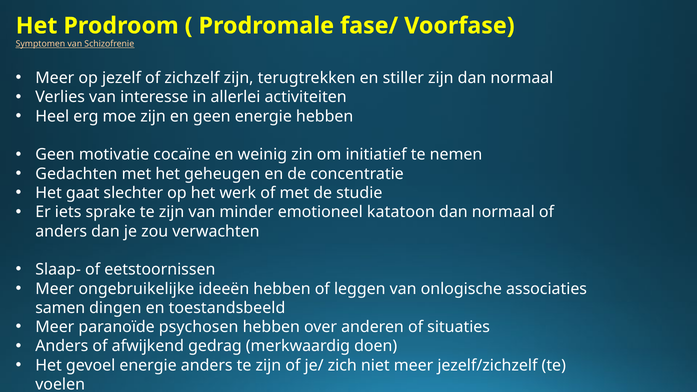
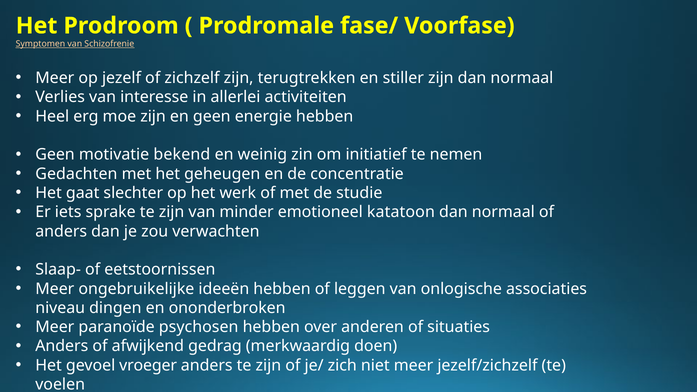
cocaïne: cocaïne -> bekend (182, 155)
samen: samen -> niveau (60, 308)
toestandsbeeld: toestandsbeeld -> ononderbroken (227, 308)
gevoel energie: energie -> vroeger (148, 365)
